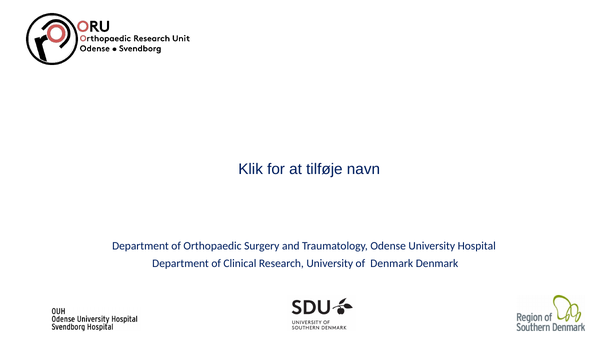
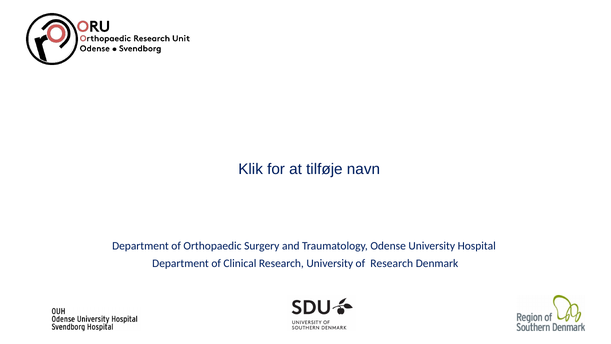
of Denmark: Denmark -> Research (392, 263)
